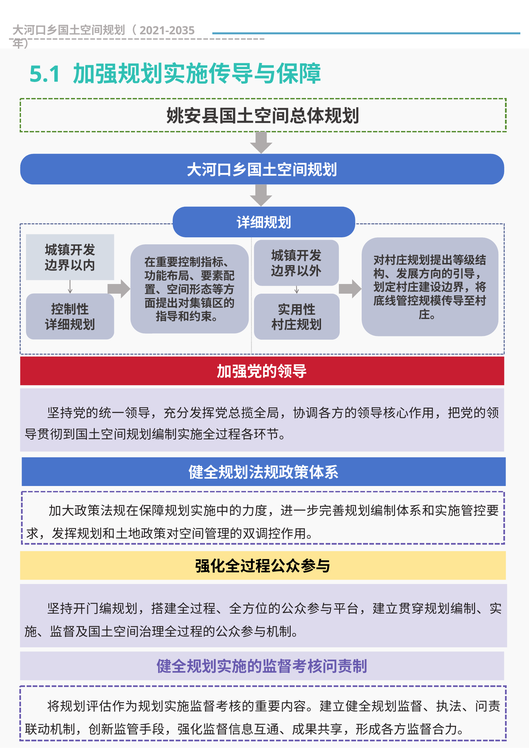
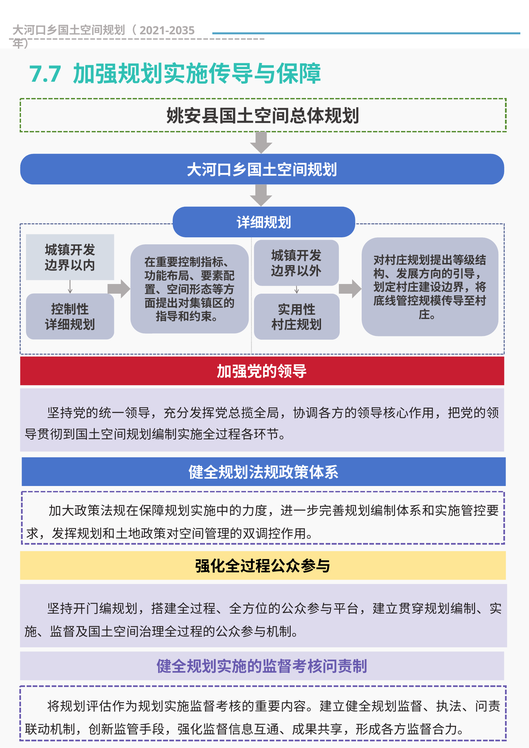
5.1: 5.1 -> 7.7 (45, 74)
